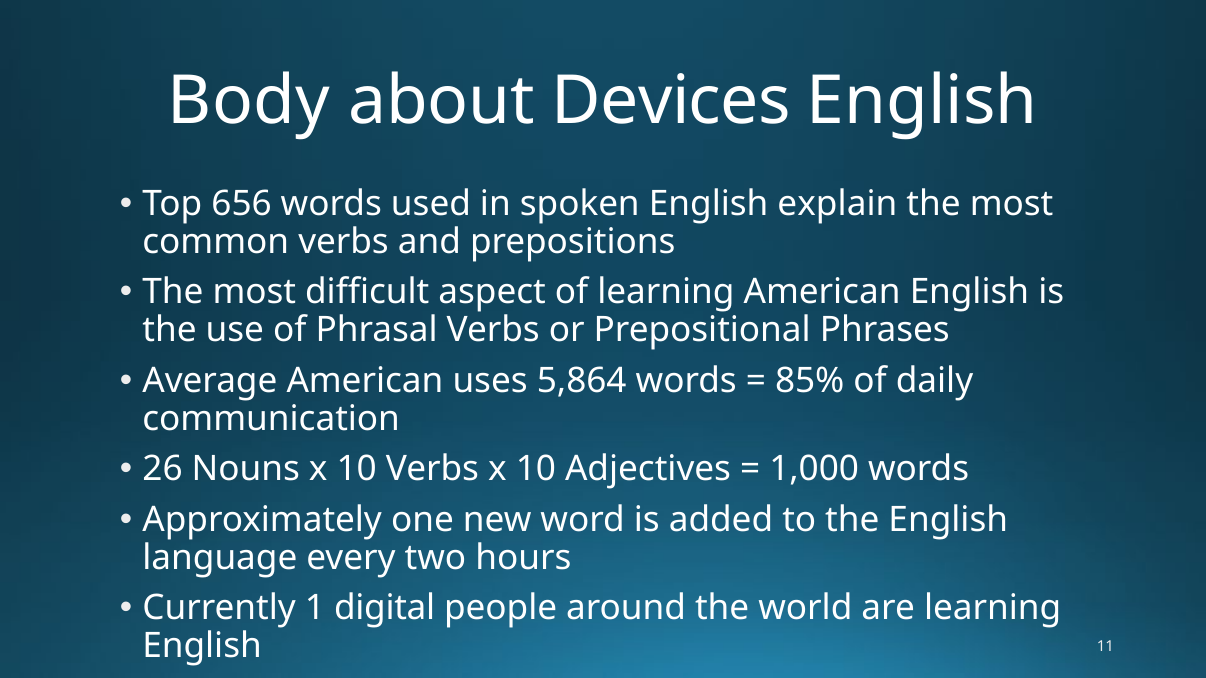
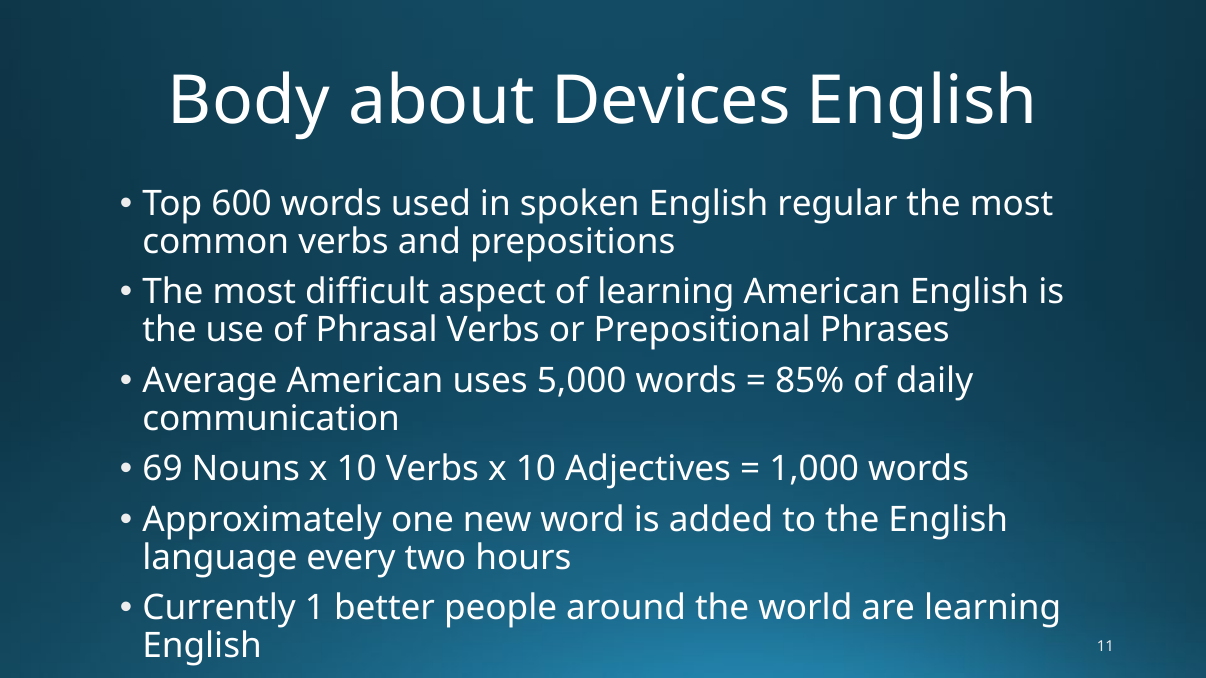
656: 656 -> 600 (242, 204)
explain: explain -> regular (838, 204)
5,864: 5,864 -> 5,000 (582, 381)
26: 26 -> 69 (163, 470)
digital: digital -> better (385, 609)
